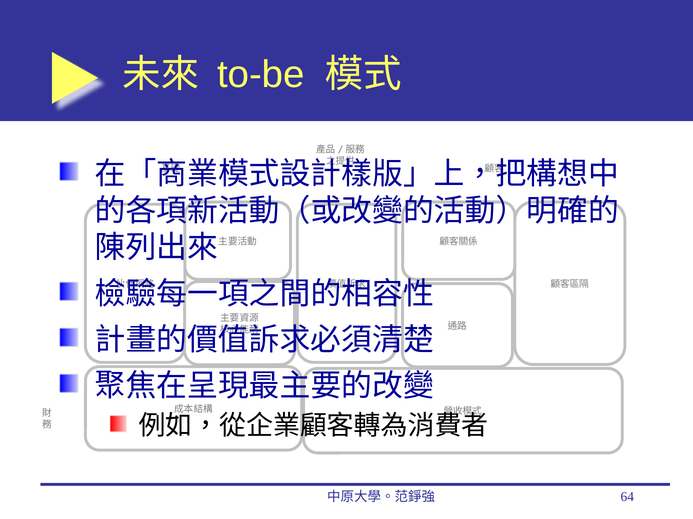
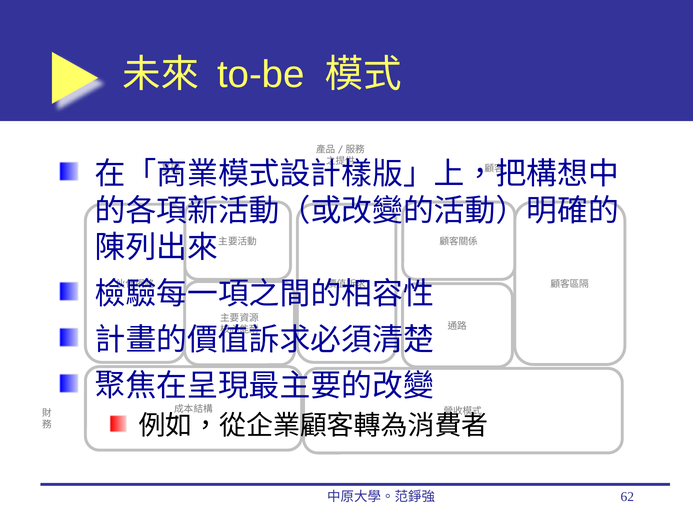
64: 64 -> 62 (627, 498)
